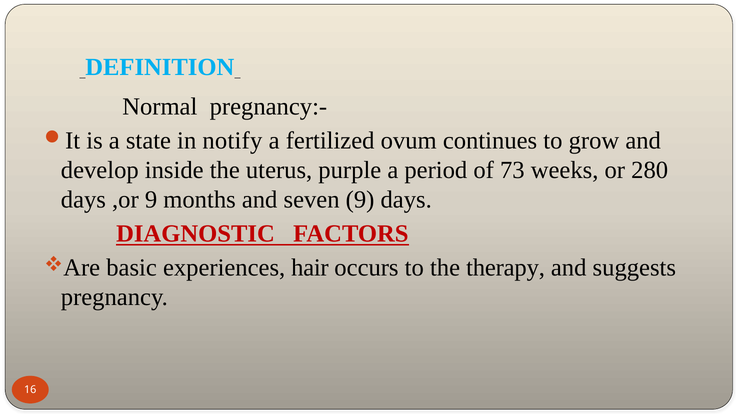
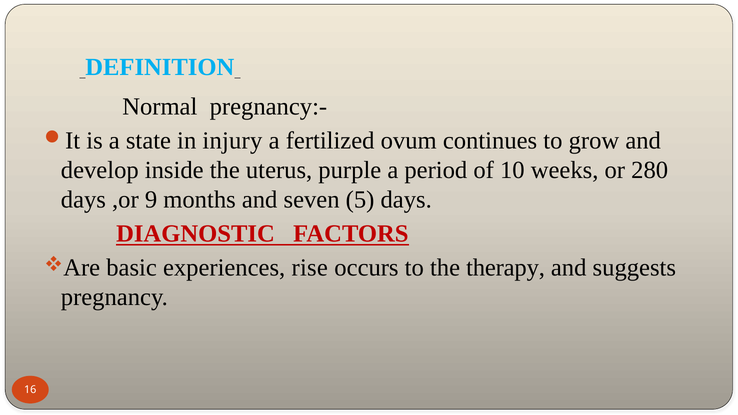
notify: notify -> injury (232, 141)
73: 73 -> 10 (512, 170)
seven 9: 9 -> 5 (360, 200)
hair: hair -> rise (310, 268)
